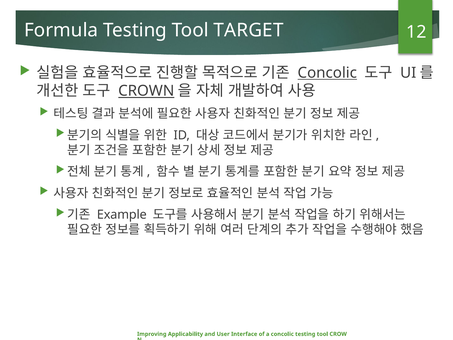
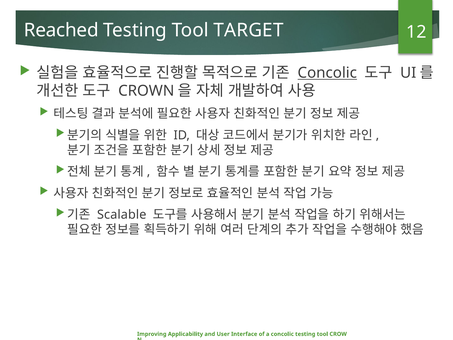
Formula: Formula -> Reached (61, 30)
CROWN underline: present -> none (146, 91)
Example: Example -> Scalable (122, 214)
